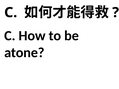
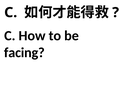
atone: atone -> facing (24, 53)
